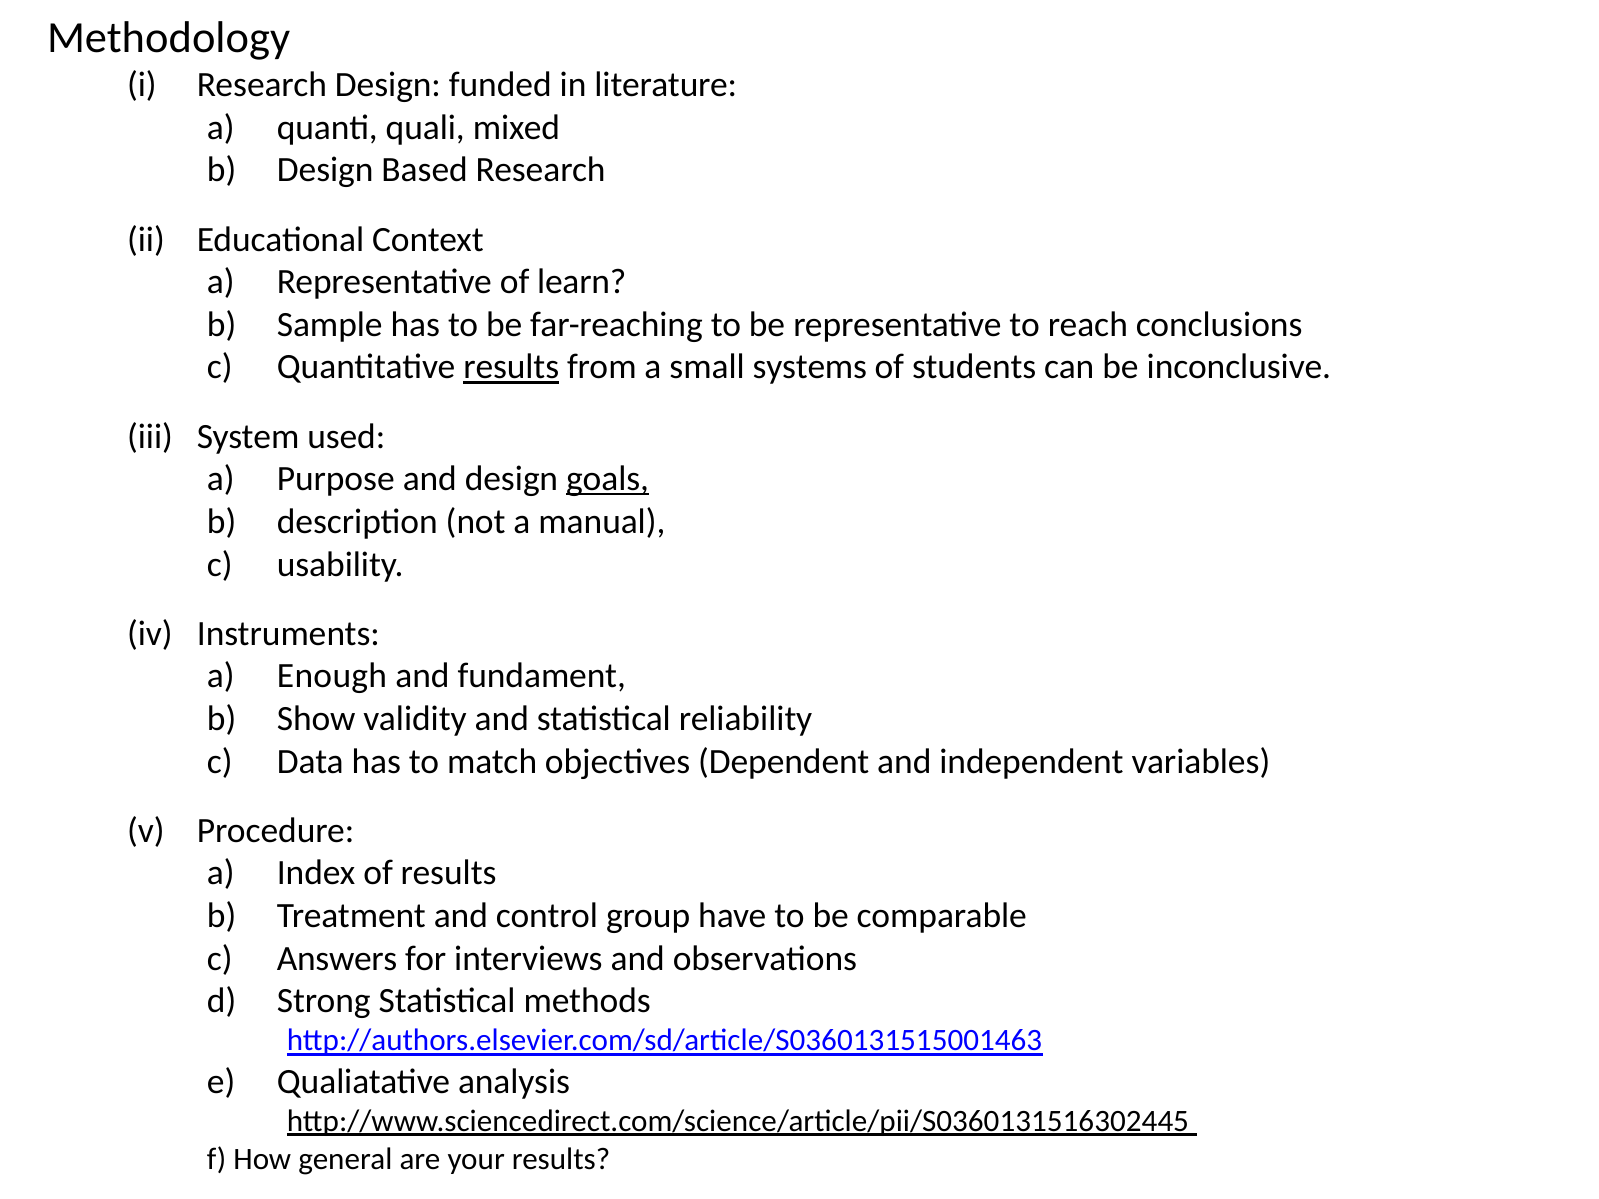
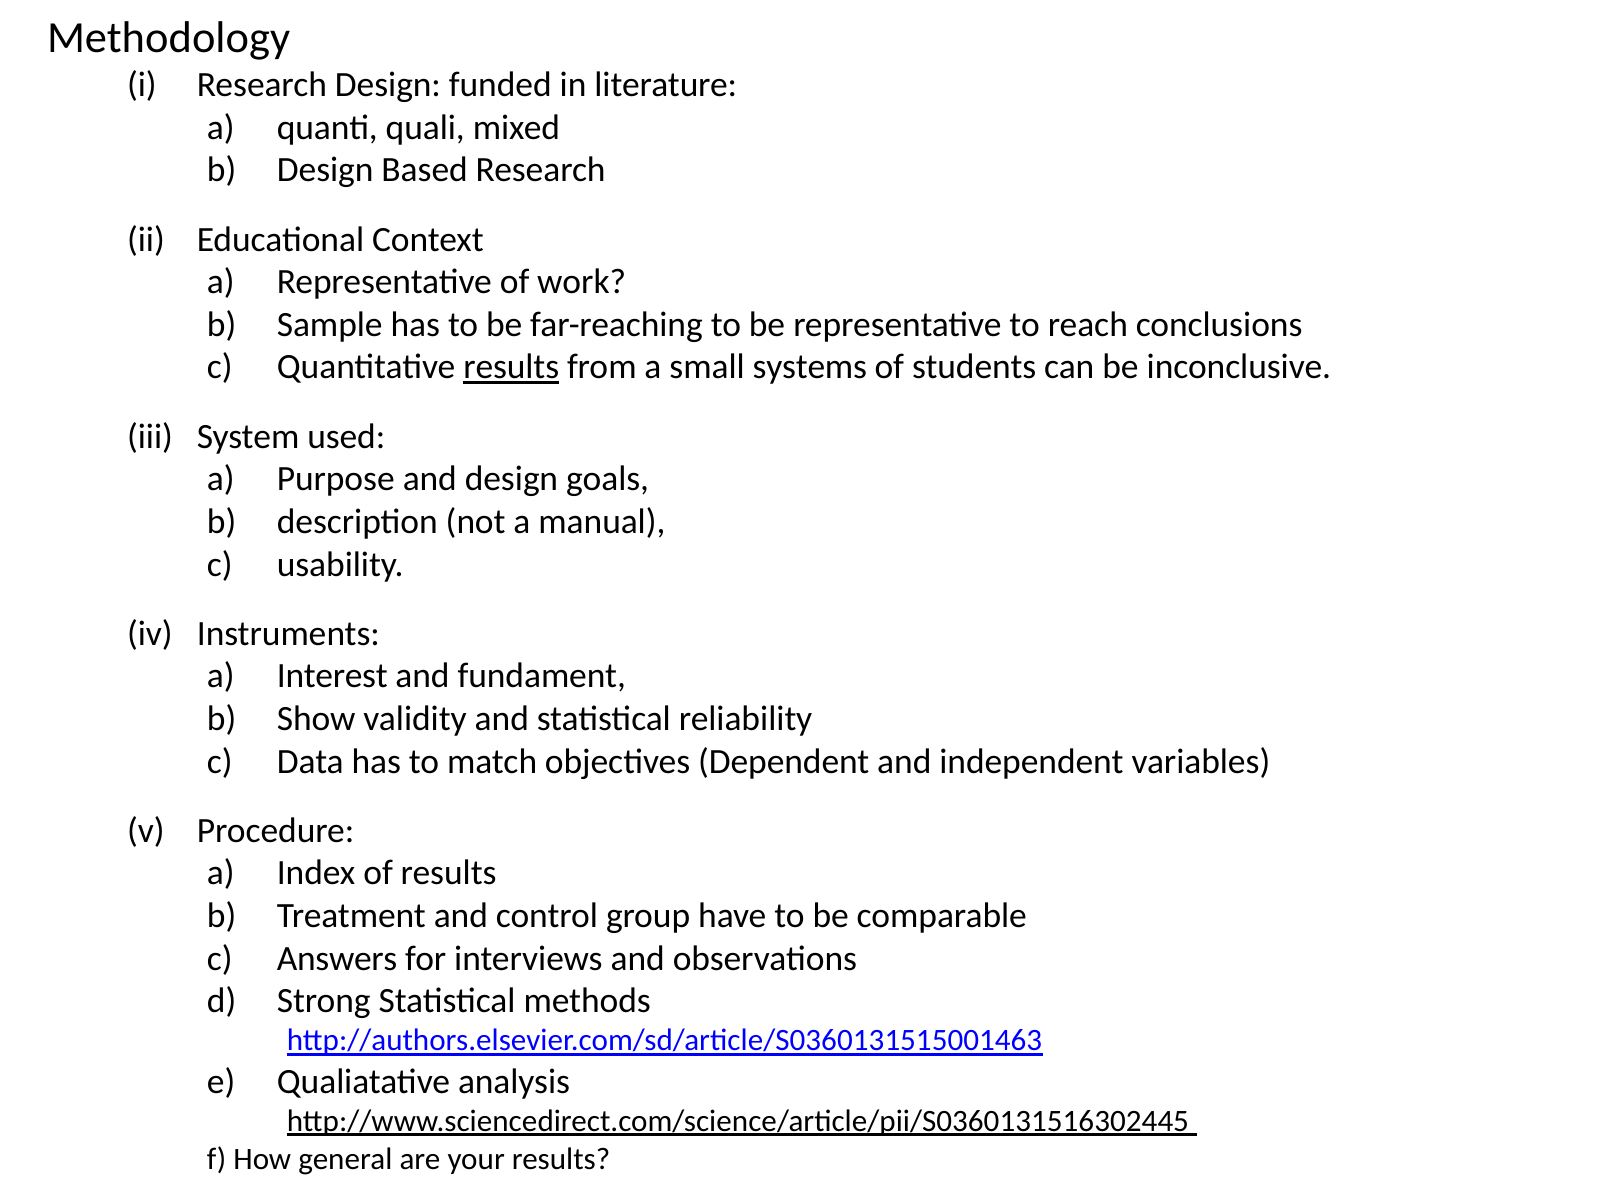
learn: learn -> work (582, 282)
goals underline: present -> none (608, 479)
Enough: Enough -> Interest (332, 676)
